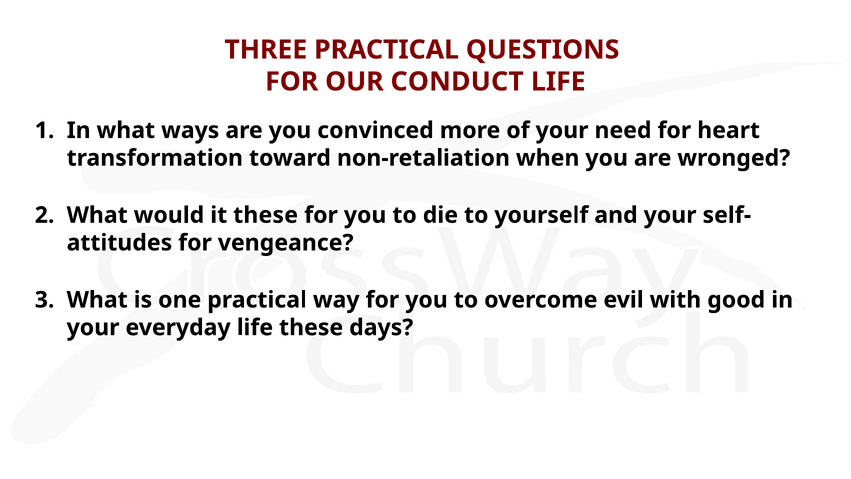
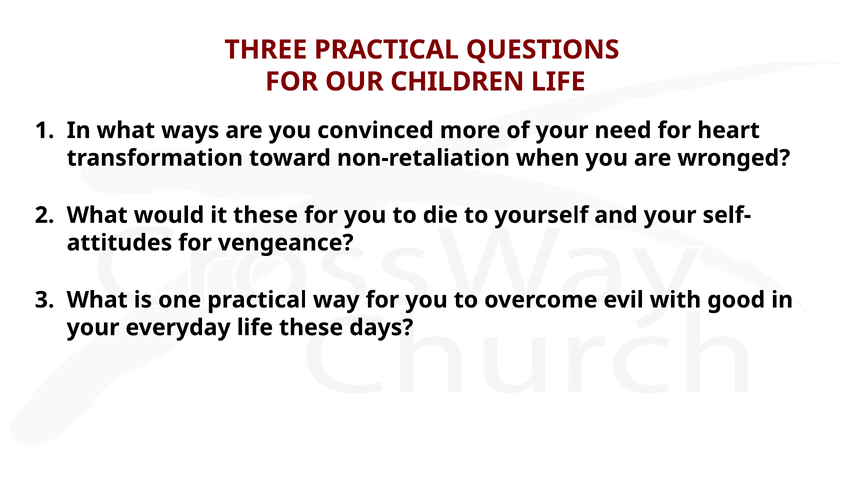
CONDUCT: CONDUCT -> CHILDREN (457, 82)
